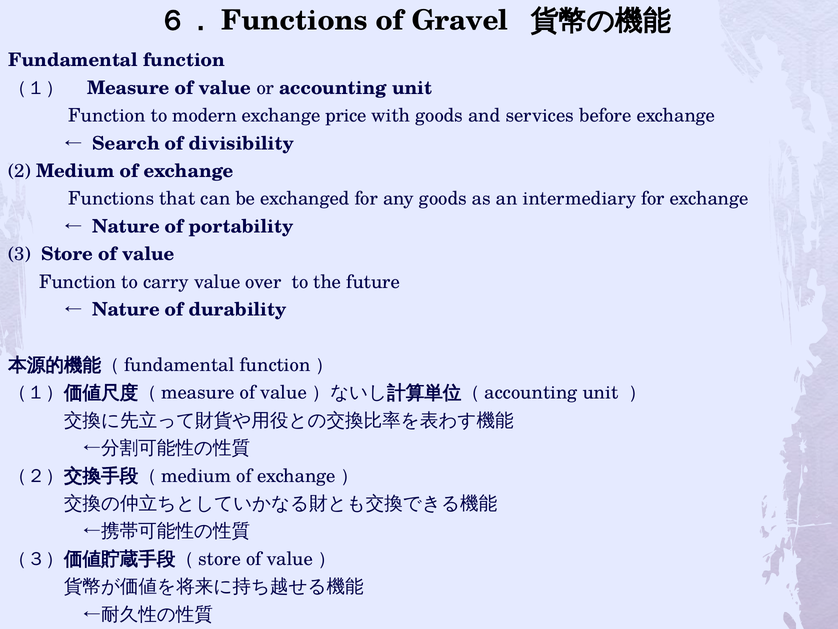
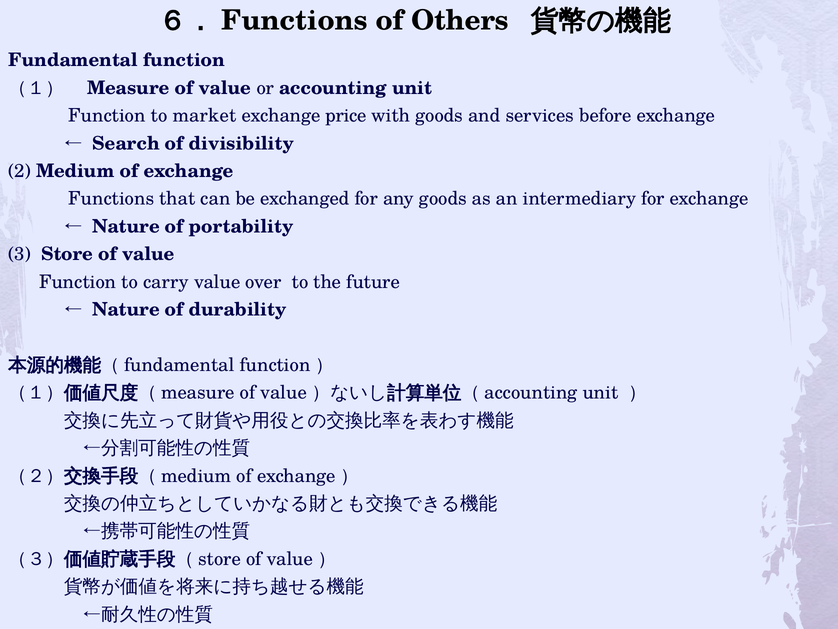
Gravel: Gravel -> Others (460, 20)
modern: modern -> market (204, 116)
